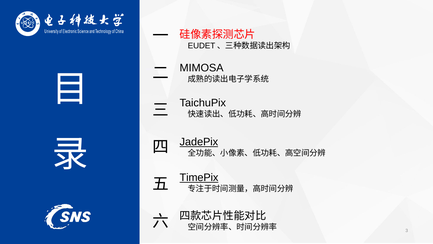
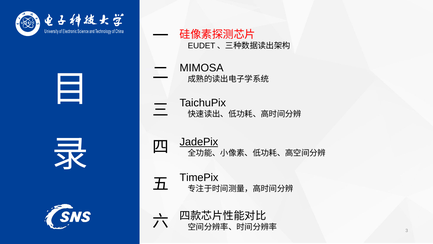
TimePix underline: present -> none (199, 177)
